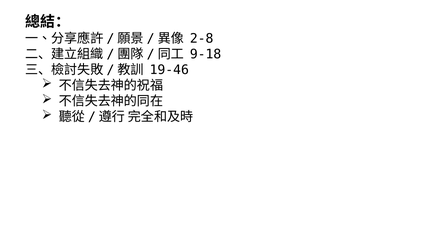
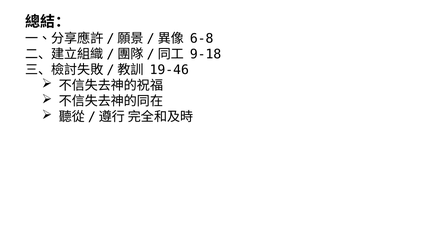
2-8: 2-8 -> 6-8 (202, 39)
